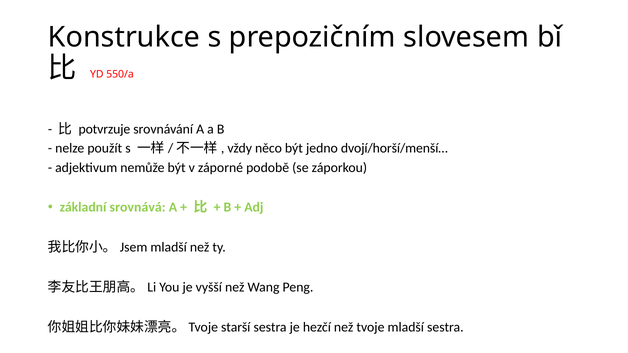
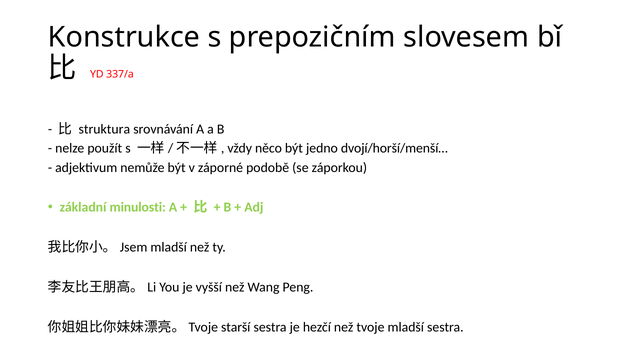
550/a: 550/a -> 337/a (120, 74)
potvrzuje: potvrzuje -> struktura (104, 129)
srovnává: srovnává -> minulosti (138, 208)
